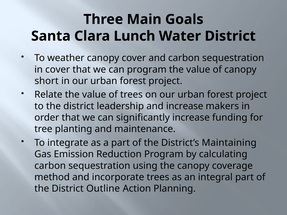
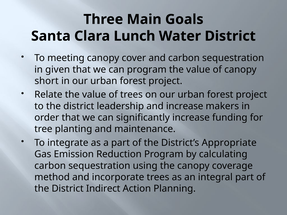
weather: weather -> meeting (66, 58)
in cover: cover -> given (58, 70)
Maintaining: Maintaining -> Appropriate (229, 143)
Outline: Outline -> Indirect (103, 189)
